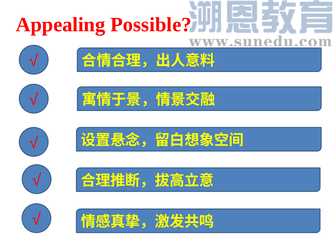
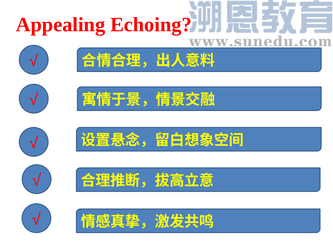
Possible: Possible -> Echoing (151, 25)
